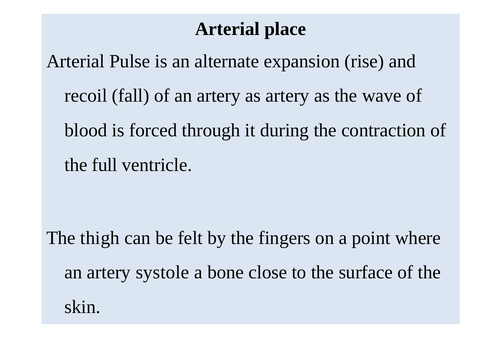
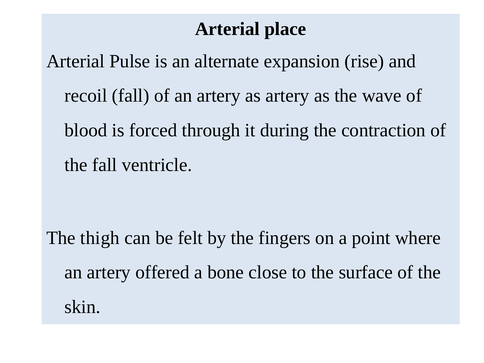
the full: full -> fall (105, 165)
systole: systole -> offered (163, 272)
